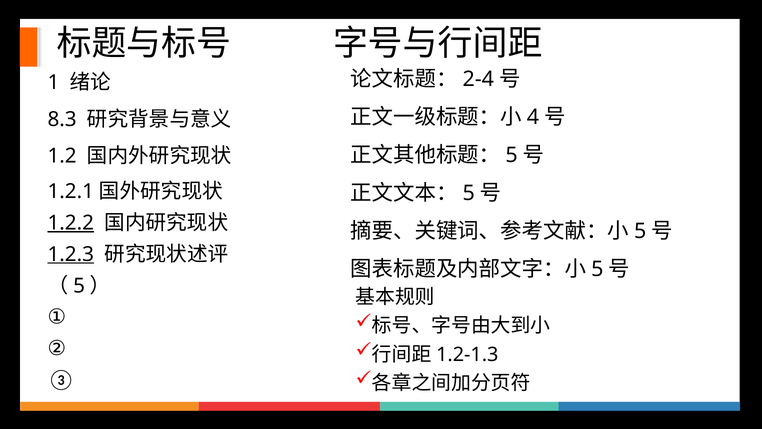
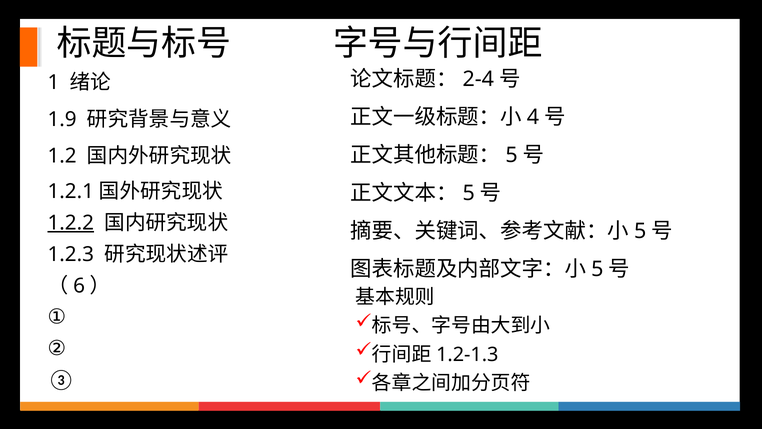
8.3: 8.3 -> 1.9 (62, 119)
1.2.3 underline: present -> none (71, 254)
5: 5 -> 6 (79, 285)
